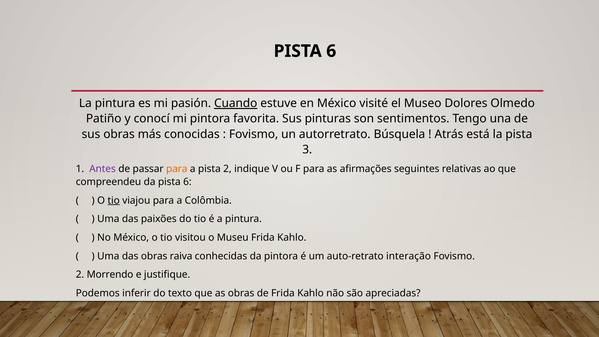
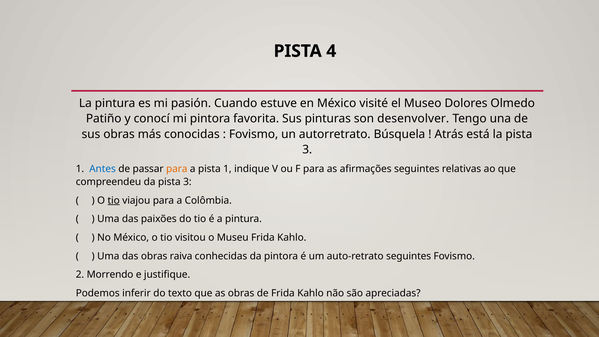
6: 6 -> 4 (331, 51)
Cuando underline: present -> none (236, 103)
sentimentos: sentimentos -> desenvolver (413, 119)
Antes colour: purple -> blue (103, 169)
pista 2: 2 -> 1 (227, 169)
da pista 6: 6 -> 3 (187, 182)
auto-retrato interação: interação -> seguintes (409, 256)
